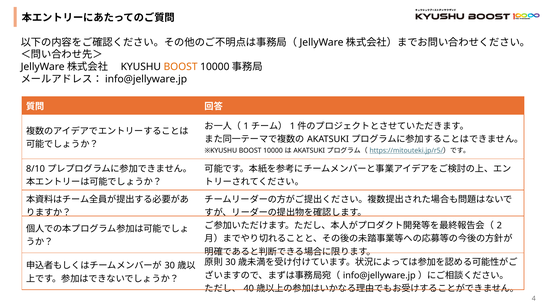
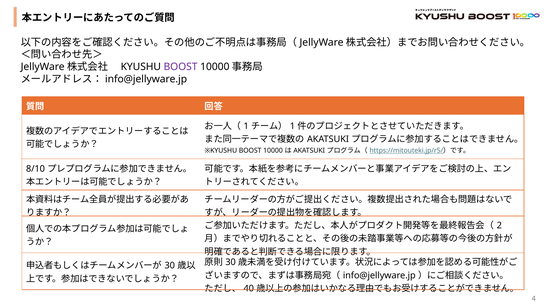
BOOST colour: orange -> purple (181, 67)
